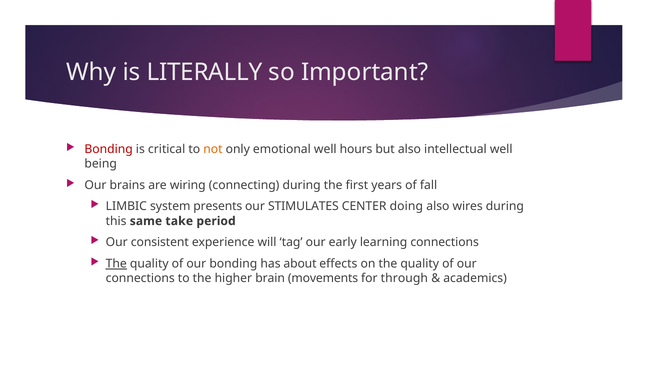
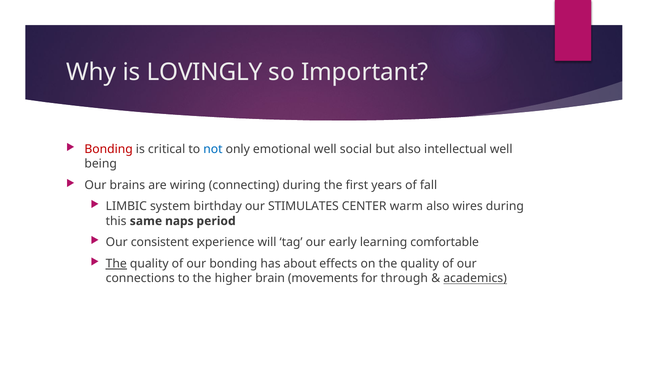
LITERALLY: LITERALLY -> LOVINGLY (205, 72)
not colour: orange -> blue (213, 149)
hours: hours -> social (356, 149)
presents: presents -> birthday (218, 206)
doing: doing -> warm (406, 206)
take: take -> naps (179, 221)
learning connections: connections -> comfortable (445, 242)
academics underline: none -> present (475, 278)
